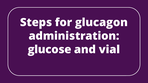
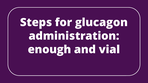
glucose: glucose -> enough (50, 50)
